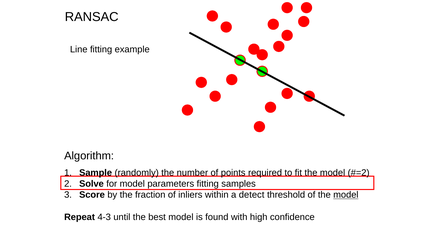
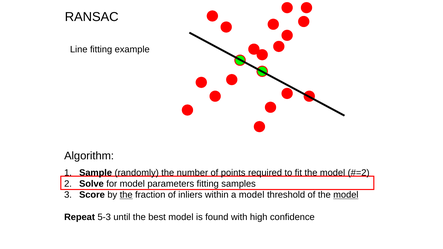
the underline: none -> present (126, 195)
a detect: detect -> model (252, 195)
4-3: 4-3 -> 5-3 (104, 217)
